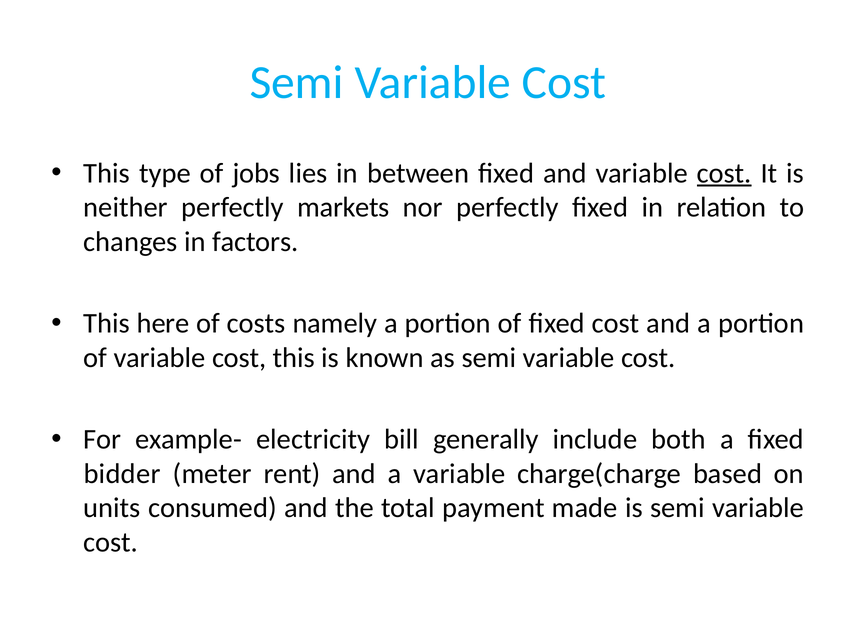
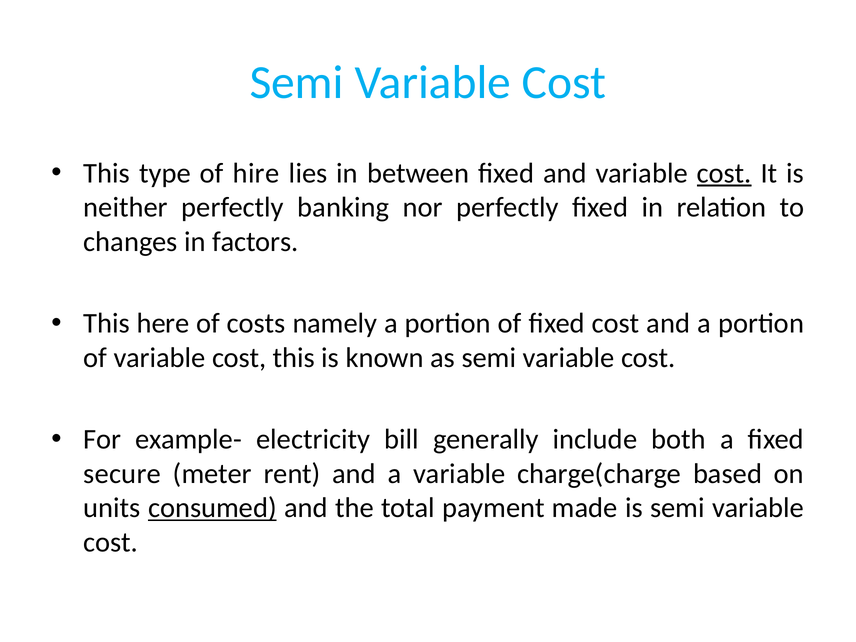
jobs: jobs -> hire (256, 173)
markets: markets -> banking (343, 207)
bidder: bidder -> secure (122, 474)
consumed underline: none -> present (212, 508)
